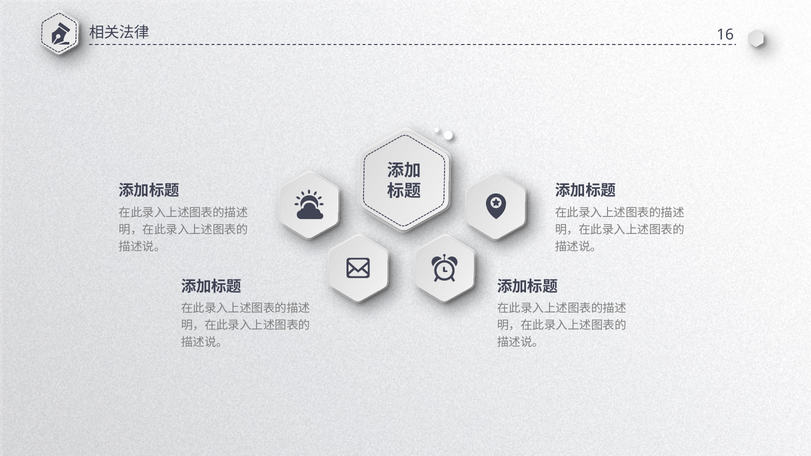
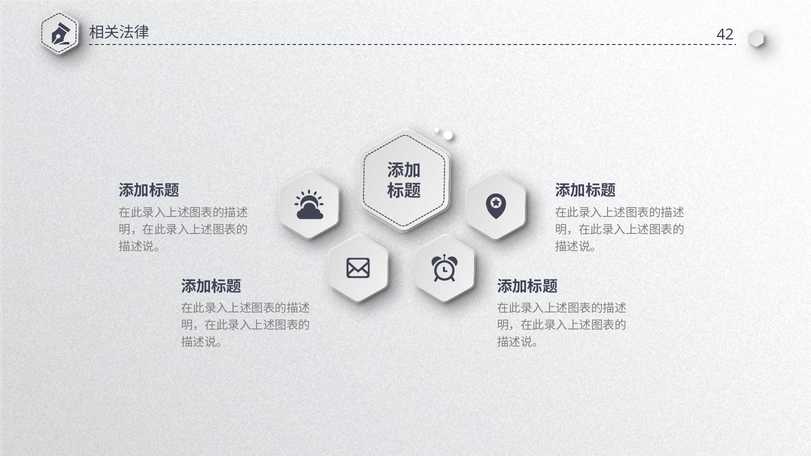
16: 16 -> 42 (725, 35)
